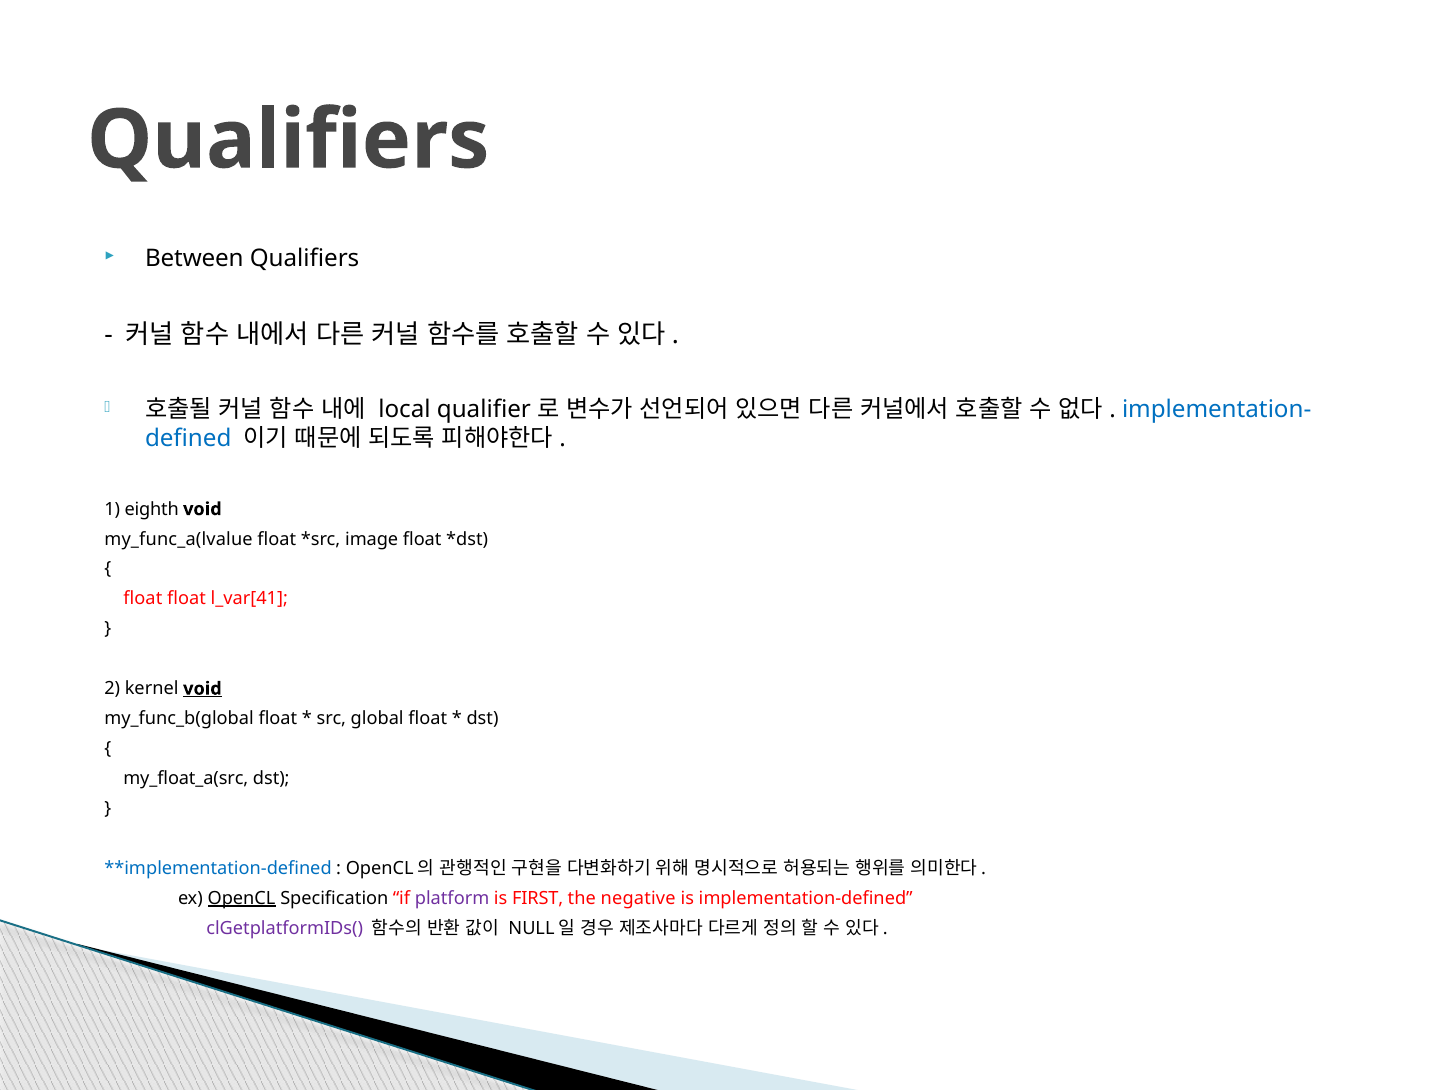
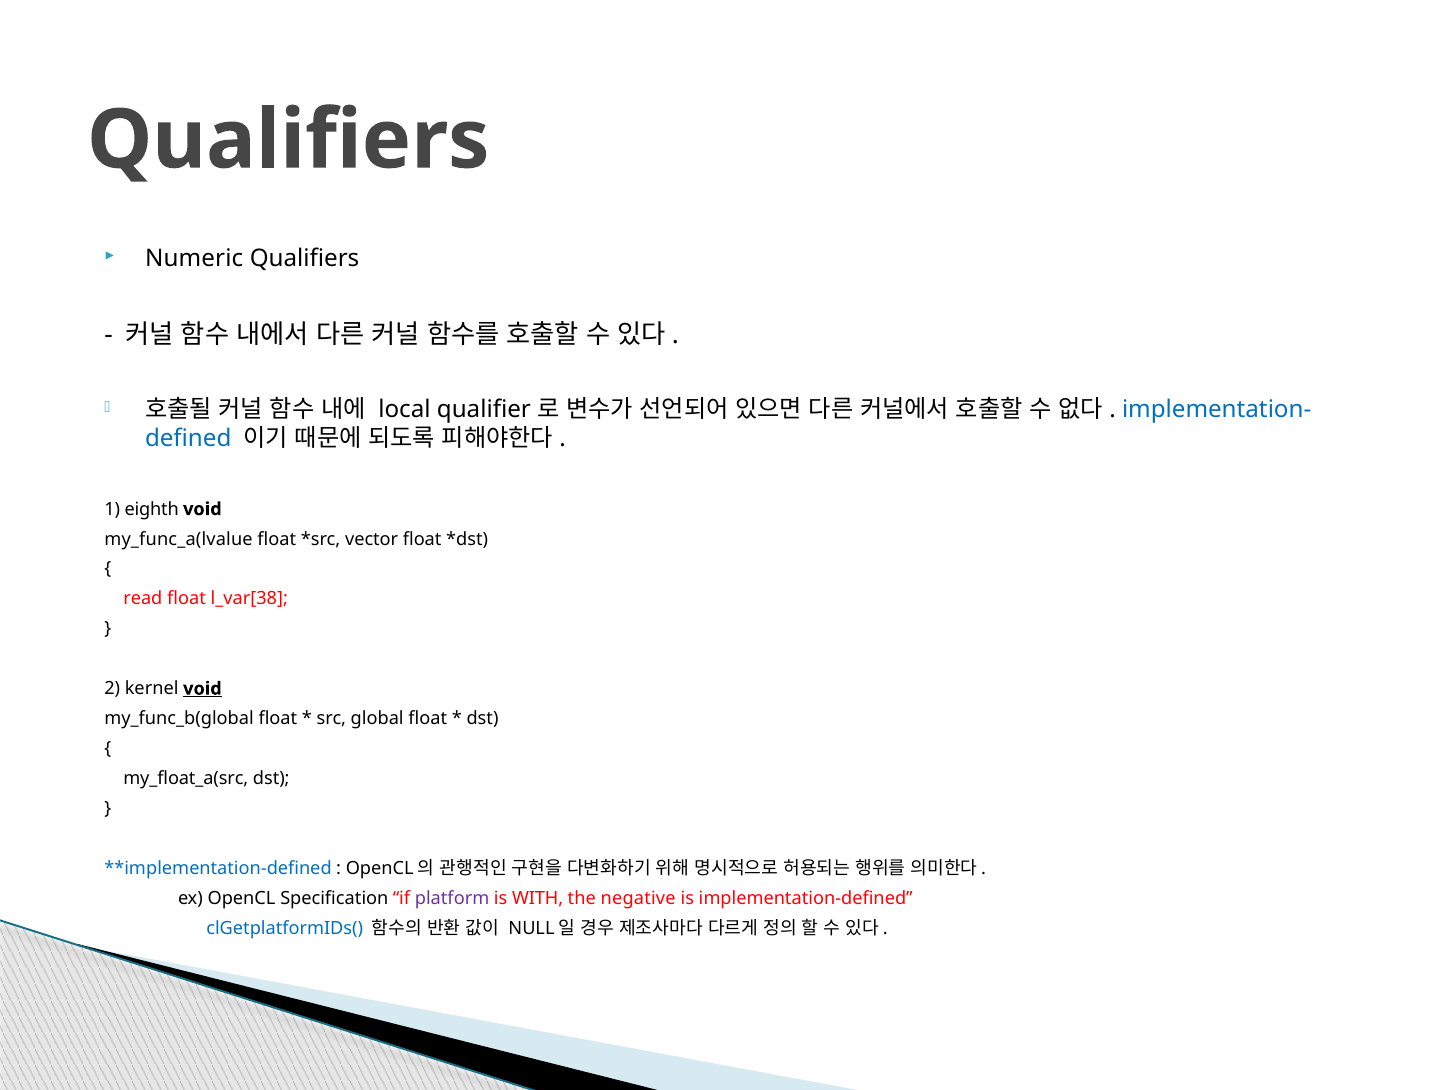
Between: Between -> Numeric (194, 259)
image: image -> vector (372, 539)
float: float -> read (143, 599)
l_var[41: l_var[41 -> l_var[38 (249, 599)
OpenCL underline: present -> none (242, 898)
FIRST: FIRST -> WITH (538, 898)
clGetplatformIDs( colour: purple -> blue (285, 928)
